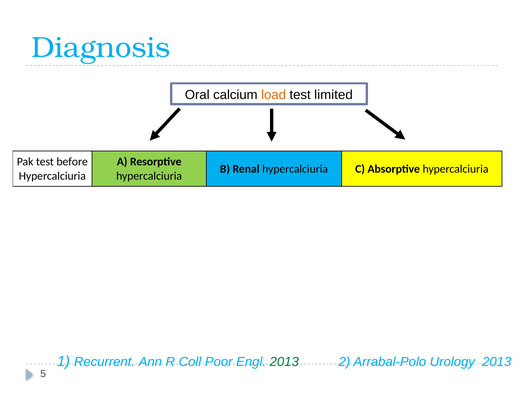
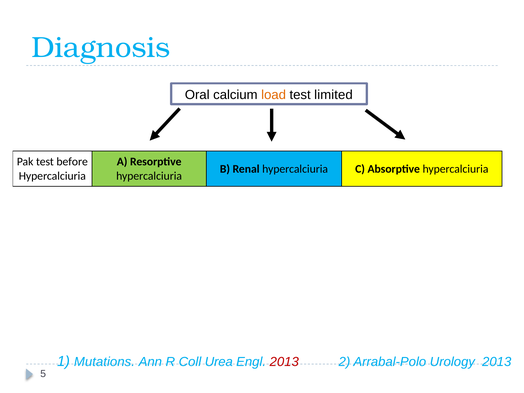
Recurrent: Recurrent -> Mutations (104, 362)
Poor: Poor -> Urea (219, 362)
2013 colour: green -> red (284, 362)
